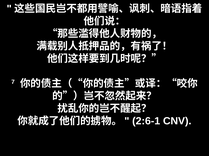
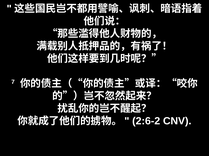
2:6-1: 2:6-1 -> 2:6-2 (146, 122)
